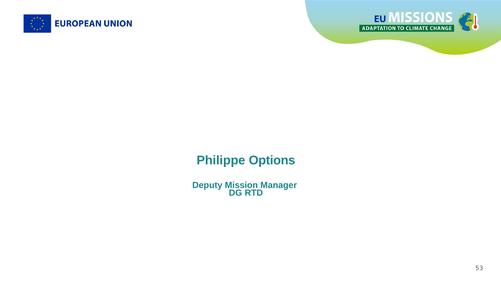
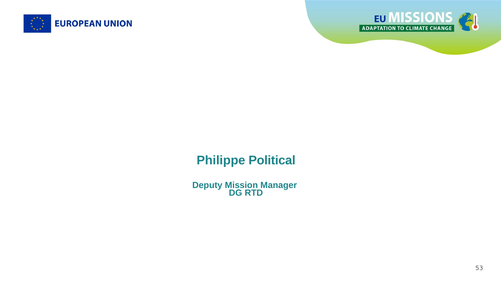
Options: Options -> Political (272, 160)
